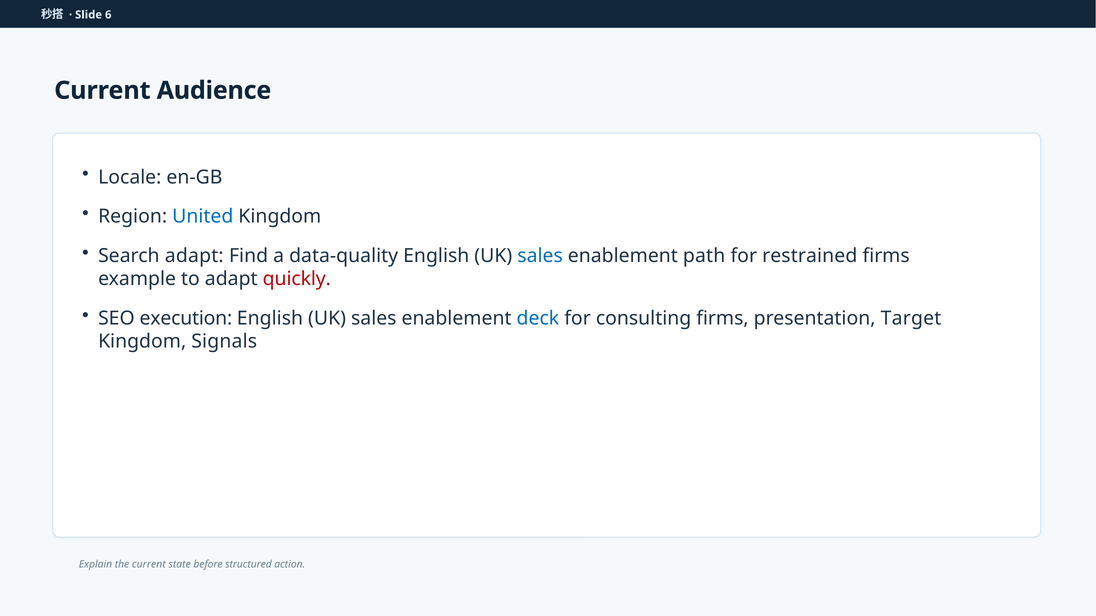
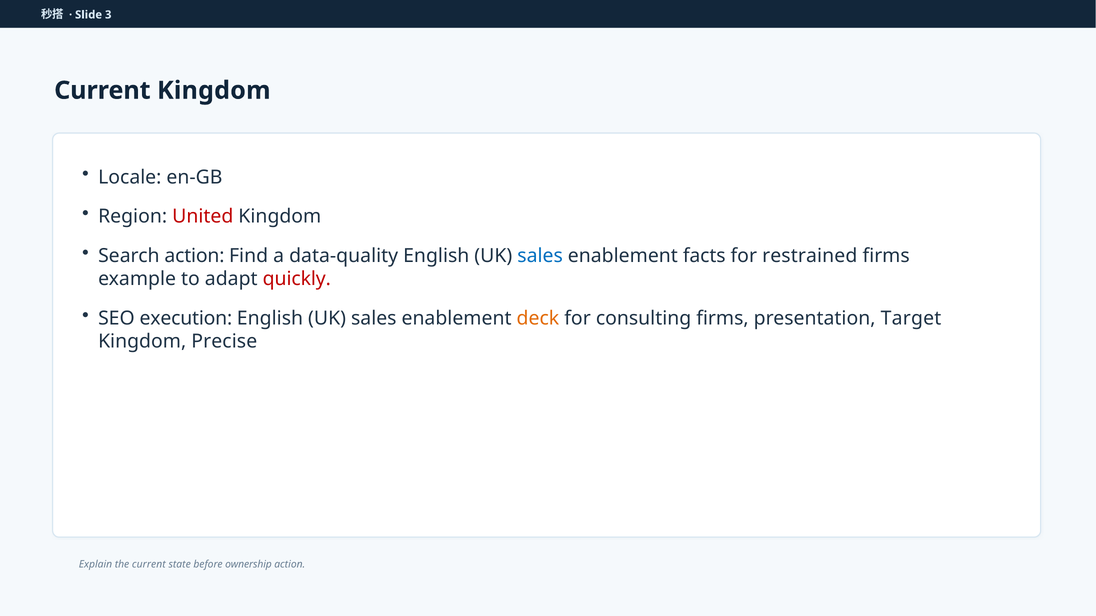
6: 6 -> 3 (108, 15)
Current Audience: Audience -> Kingdom (214, 91)
United colour: blue -> red (203, 217)
Search adapt: adapt -> action (194, 256)
path: path -> facts (704, 256)
deck colour: blue -> orange (538, 319)
Signals: Signals -> Precise (224, 342)
structured: structured -> ownership (248, 565)
